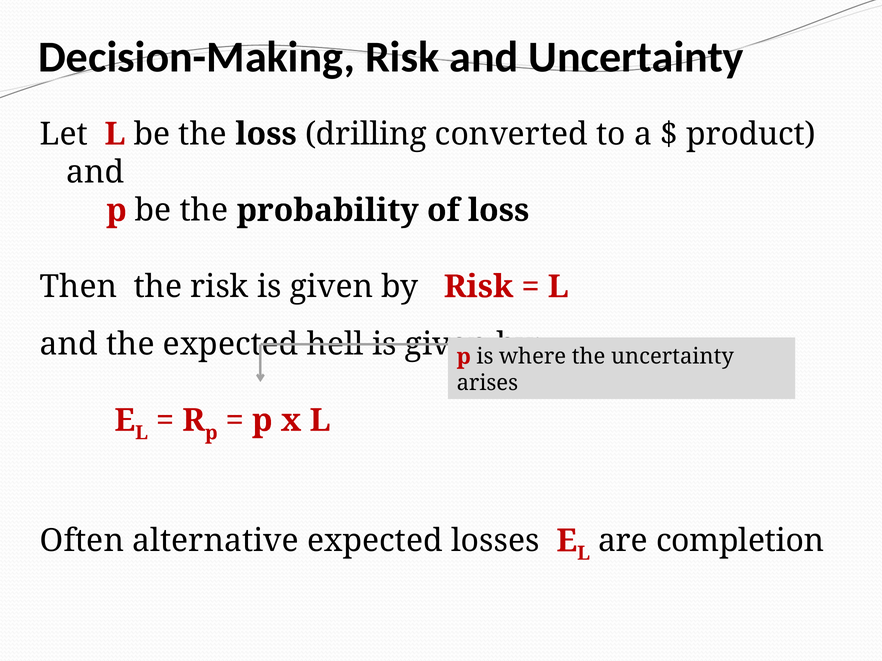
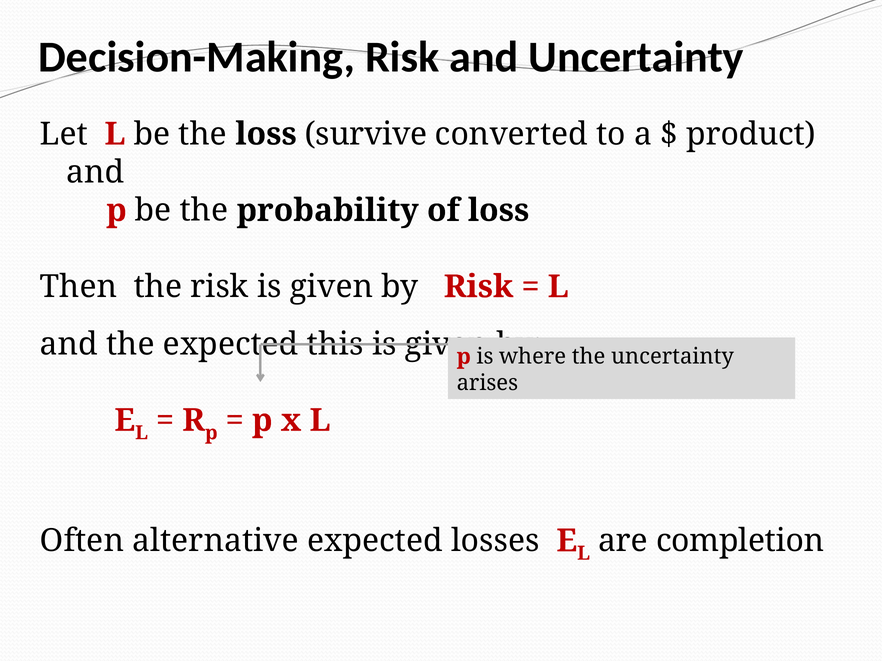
drilling: drilling -> survive (366, 134)
hell: hell -> this (335, 344)
